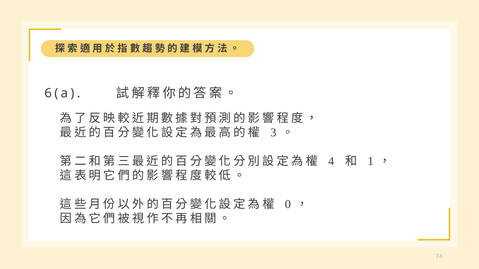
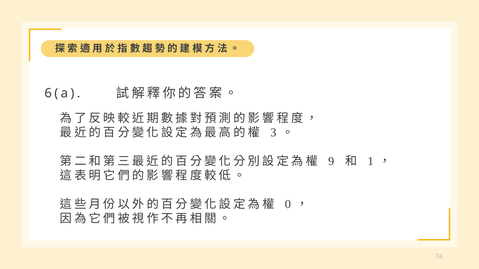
4: 4 -> 9 (331, 161)
